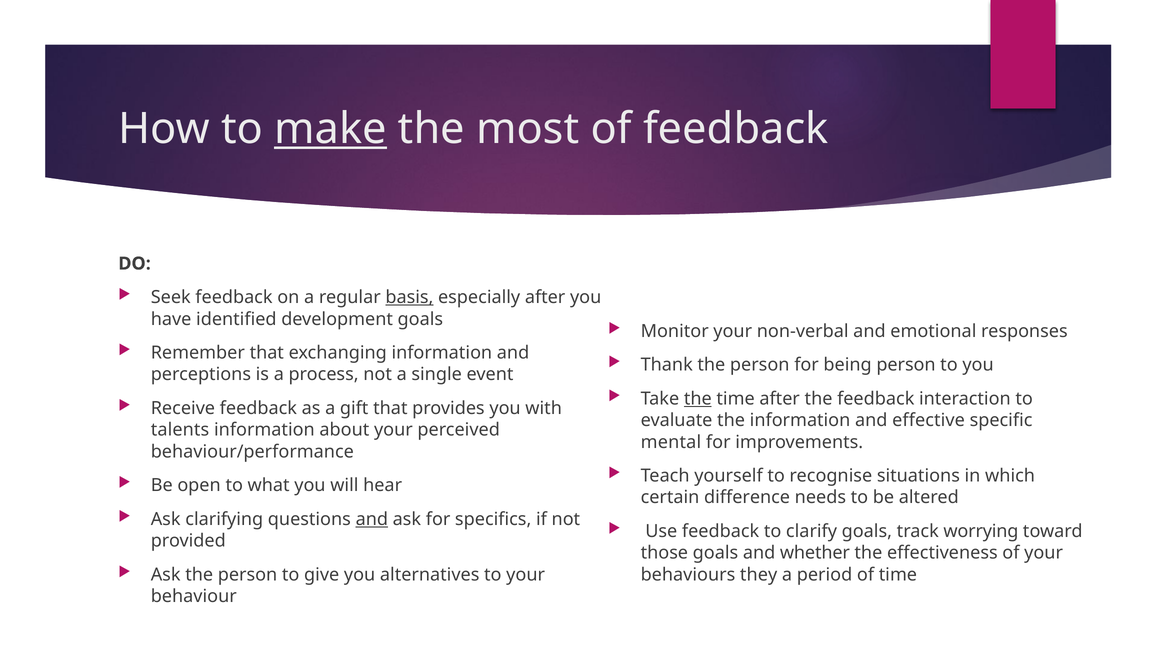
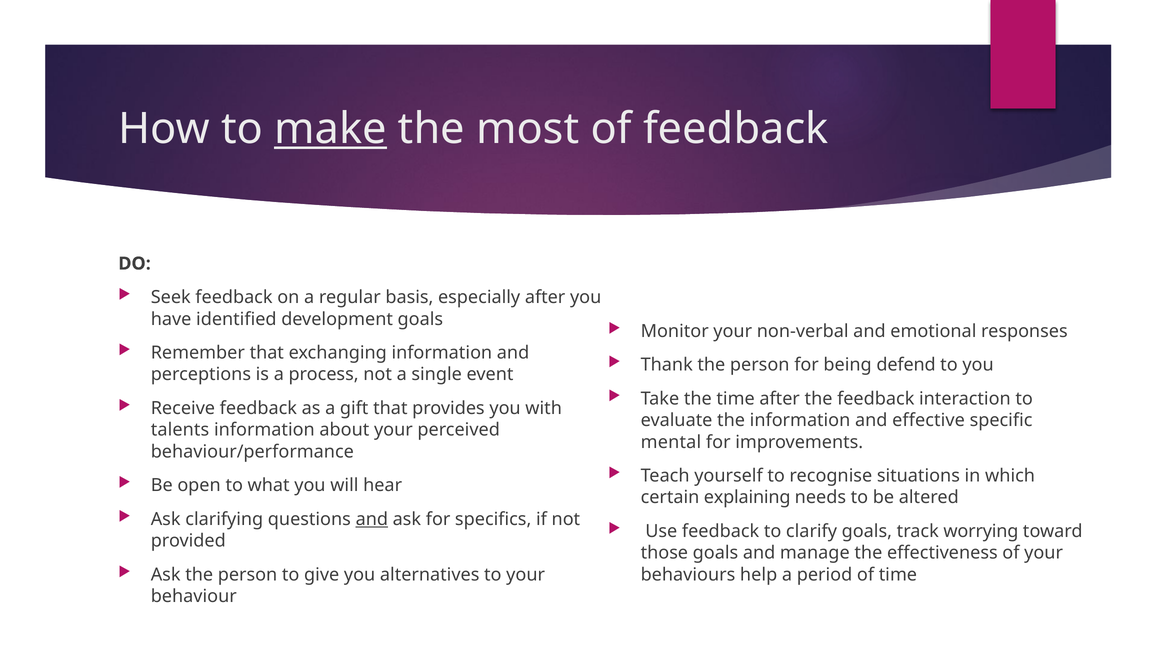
basis underline: present -> none (409, 297)
being person: person -> defend (906, 365)
the underline: present -> none (698, 399)
difference: difference -> explaining (747, 497)
whether: whether -> manage (815, 553)
they: they -> help (759, 575)
